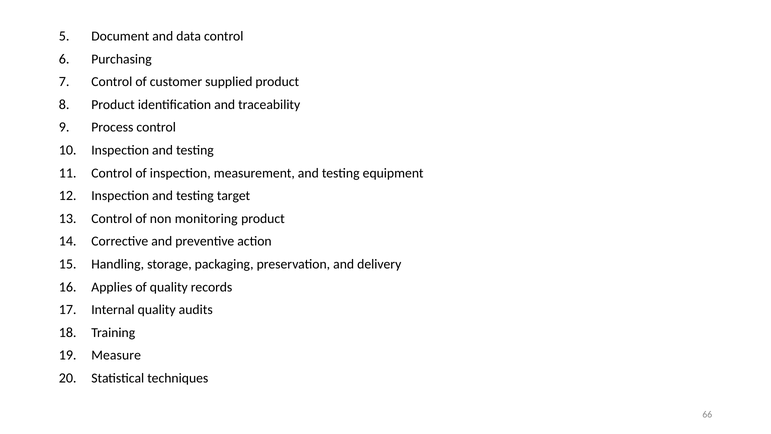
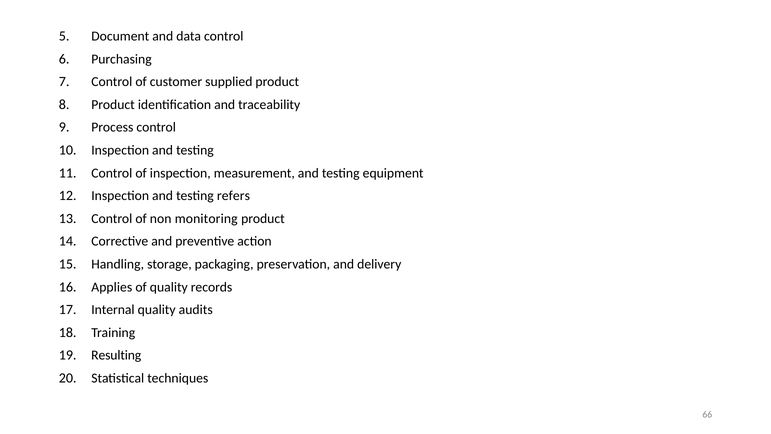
target: target -> refers (233, 196)
Measure: Measure -> Resulting (116, 355)
